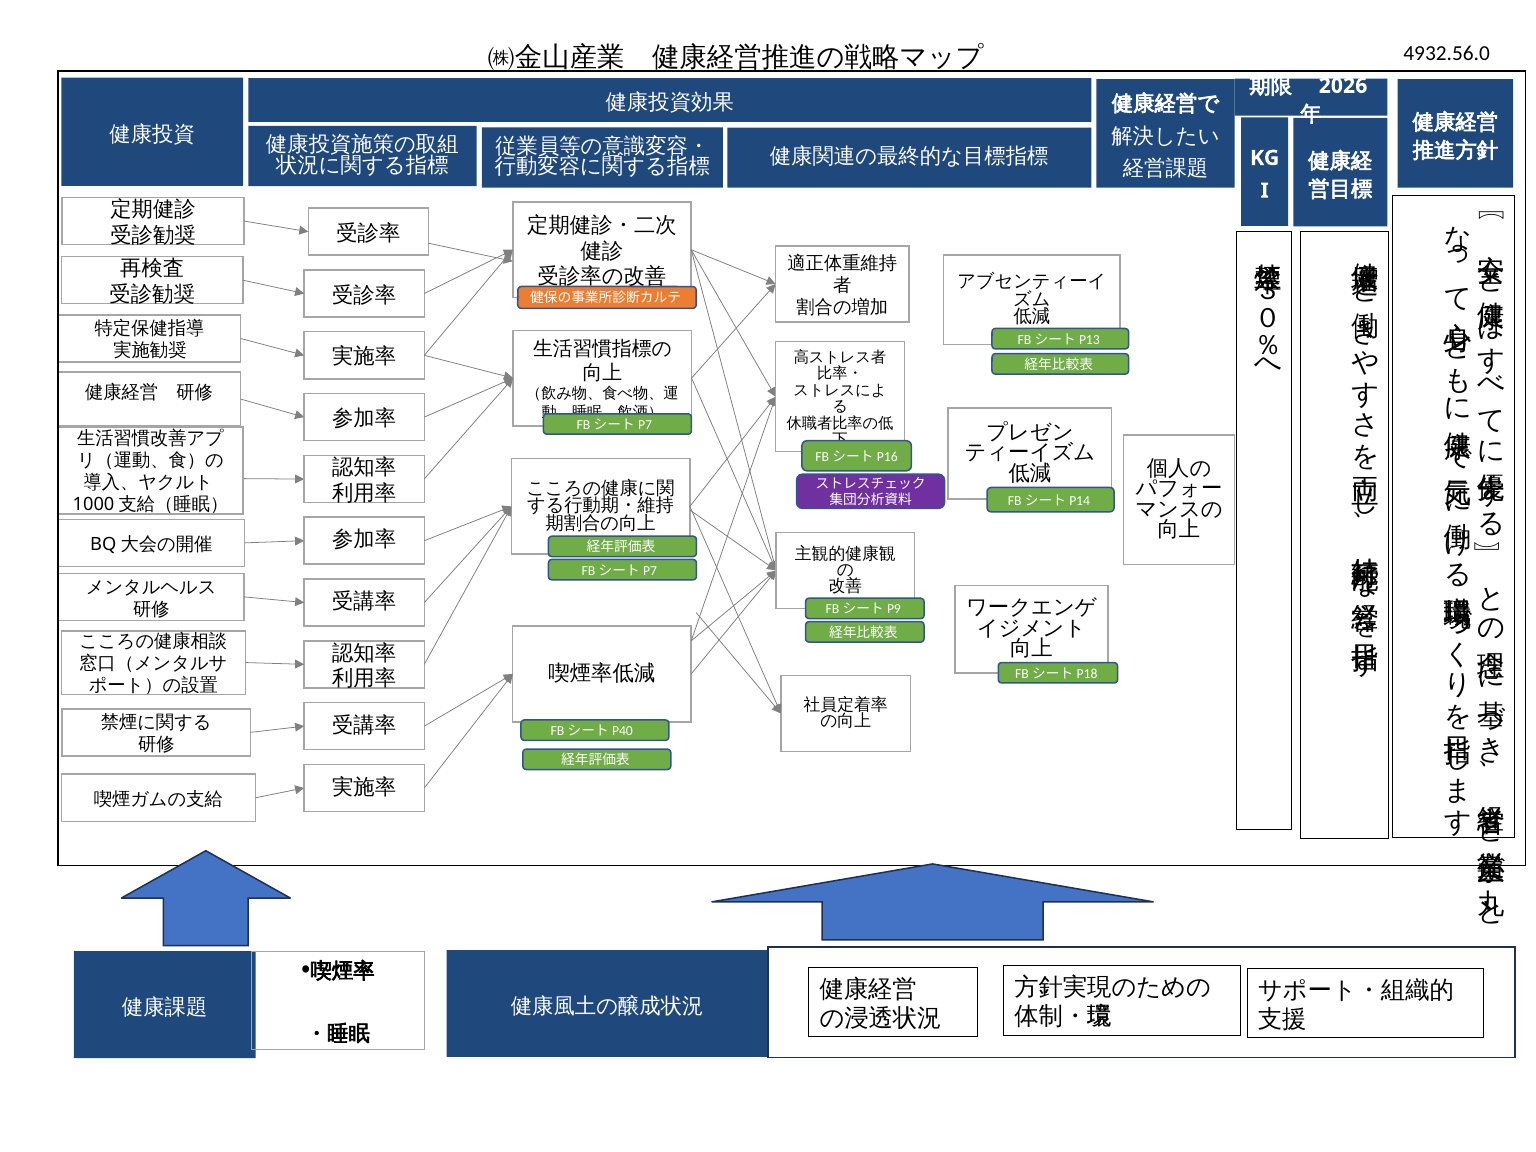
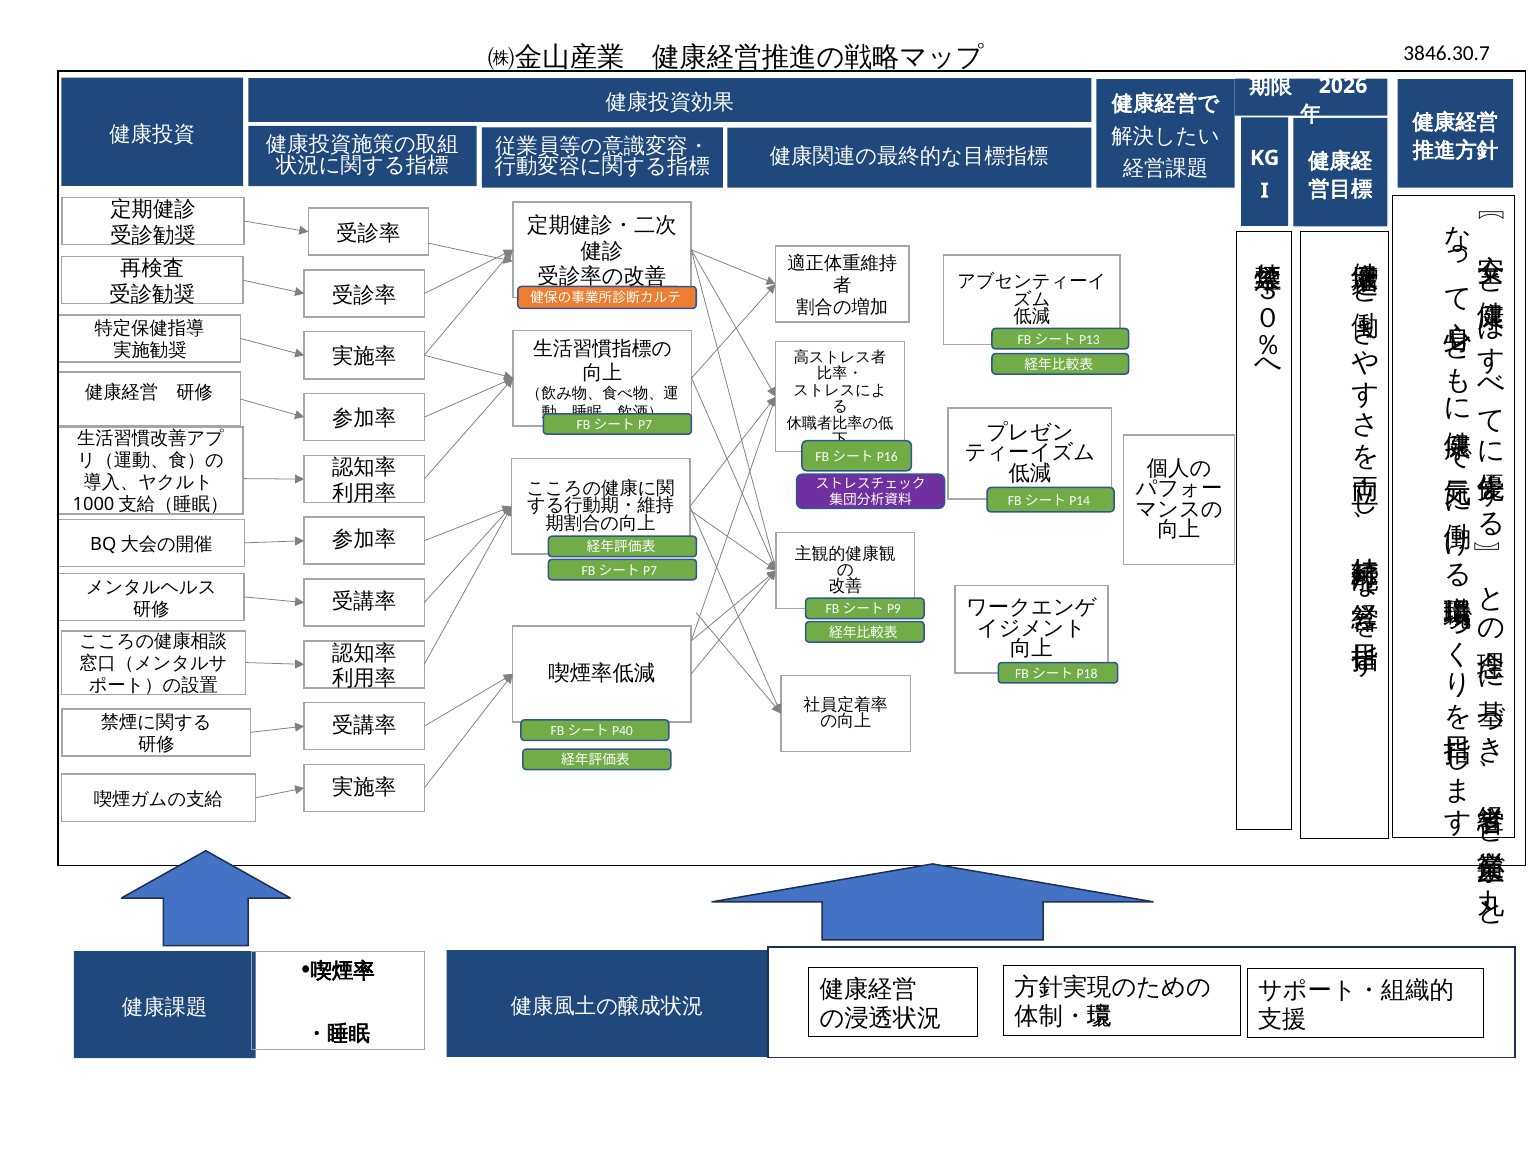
4932.56.0: 4932.56.0 -> 3846.30.7 (1447, 54)
